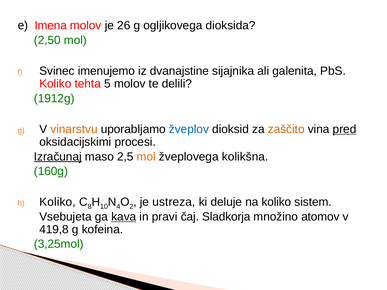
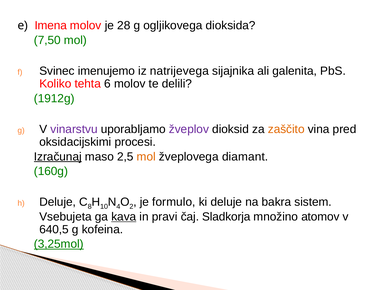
26: 26 -> 28 (124, 26)
2,50: 2,50 -> 7,50 (47, 40)
dvanajstine: dvanajstine -> natrijevega (179, 71)
5: 5 -> 6 (108, 84)
vinarstvu colour: orange -> purple (74, 129)
žveplov colour: blue -> purple (189, 129)
pred underline: present -> none (345, 129)
kolikšna: kolikšna -> diamant (245, 157)
Koliko: Koliko -> Deluje (58, 202)
ustreza: ustreza -> formulo (174, 202)
na koliko: koliko -> bakra (276, 202)
419,8: 419,8 -> 640,5 (54, 230)
3,25mol underline: none -> present (59, 244)
